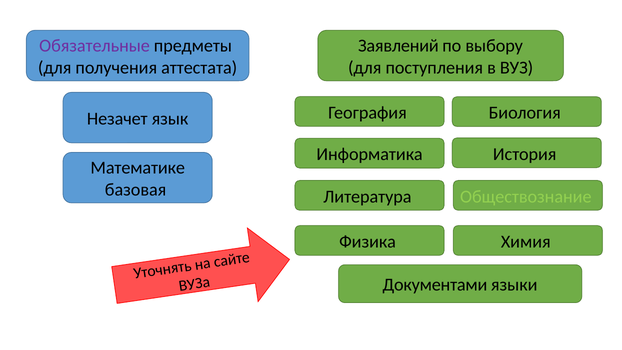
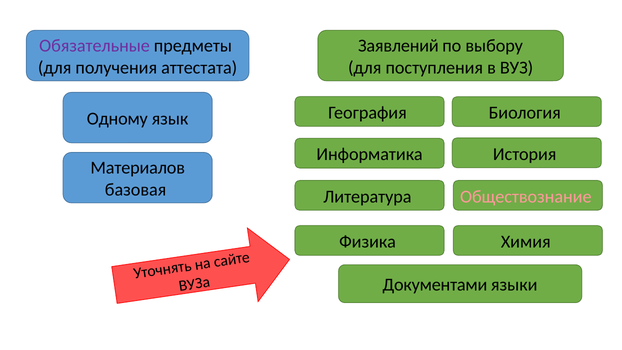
Незачет: Незачет -> Одному (117, 119)
Математике: Математике -> Материалов (138, 168)
Обществознание colour: light green -> pink (526, 197)
